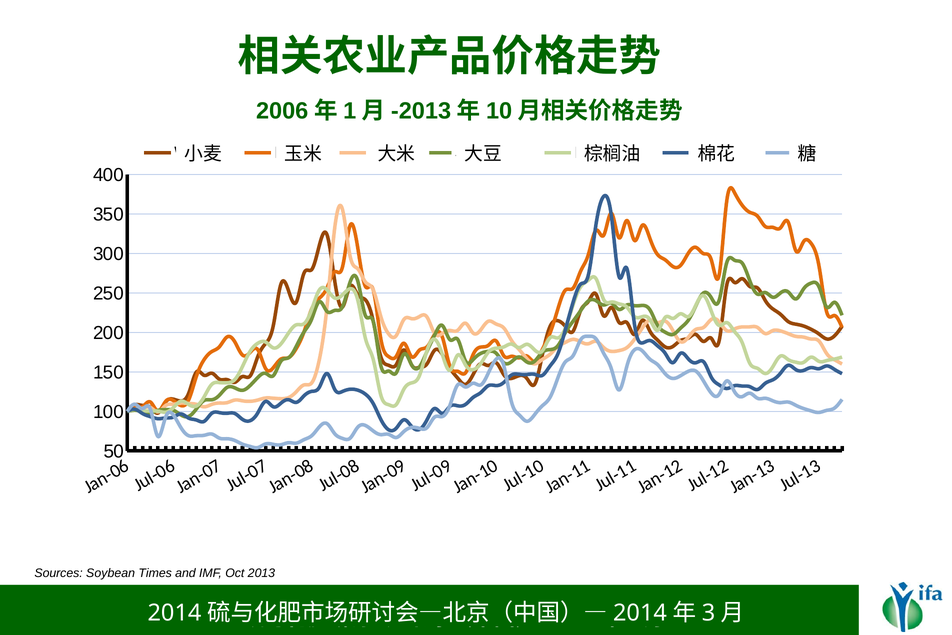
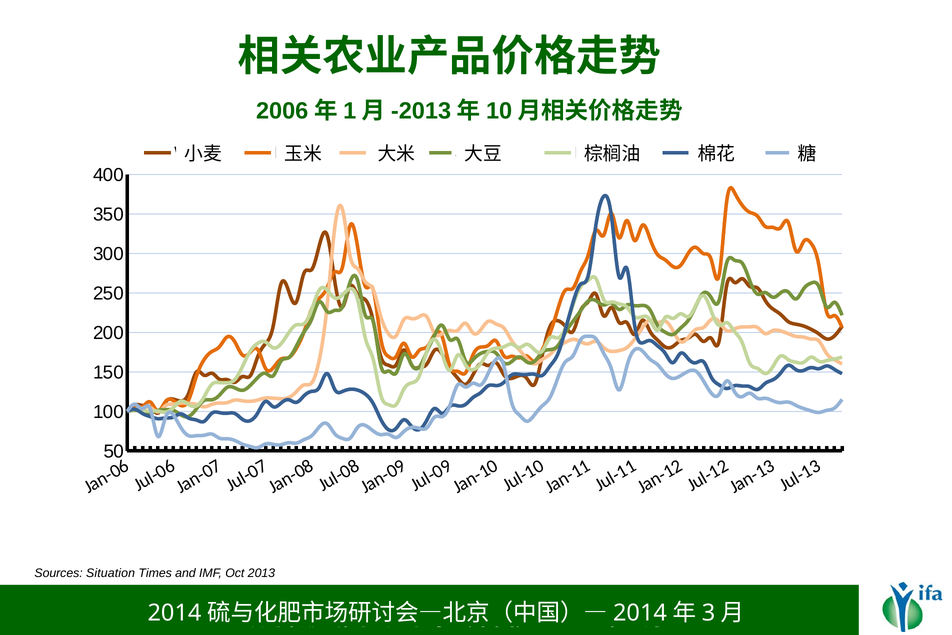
Sources Soybean: Soybean -> Situation (111, 573)
